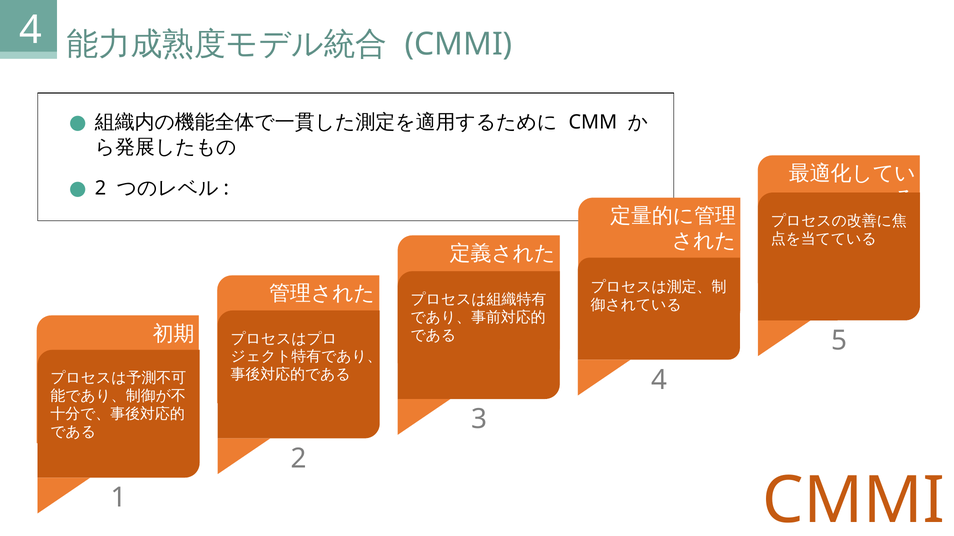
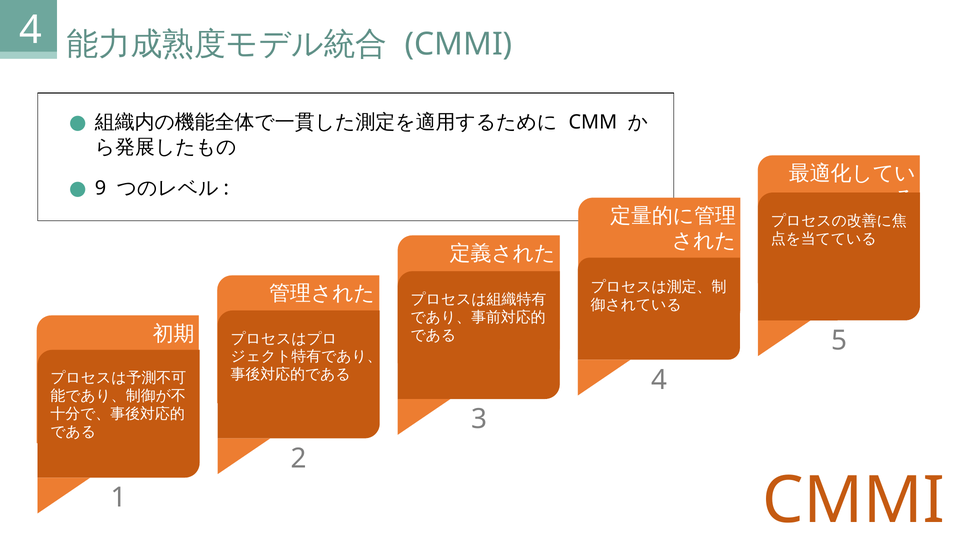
2: 2 -> 9 (101, 189)
